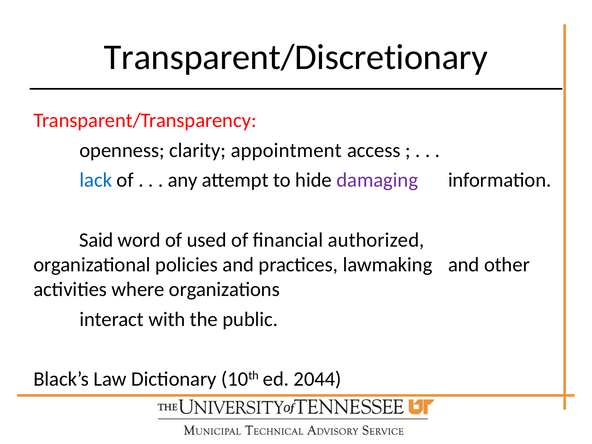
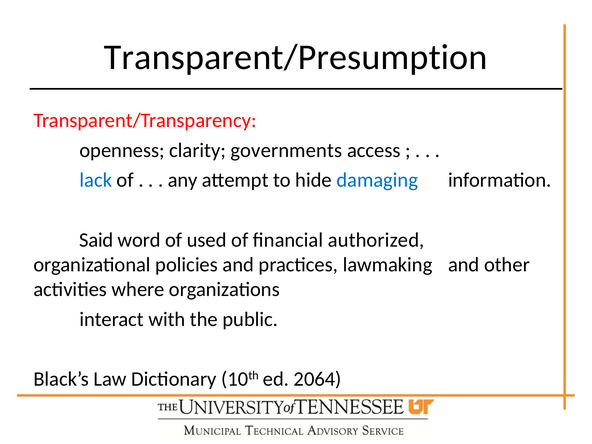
Transparent/Discretionary: Transparent/Discretionary -> Transparent/Presumption (296, 57)
appointment: appointment -> governments (286, 150)
damaging colour: purple -> blue (377, 180)
2044: 2044 -> 2064 (318, 379)
